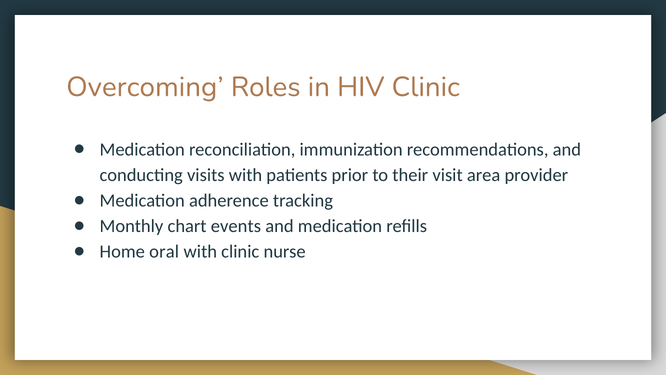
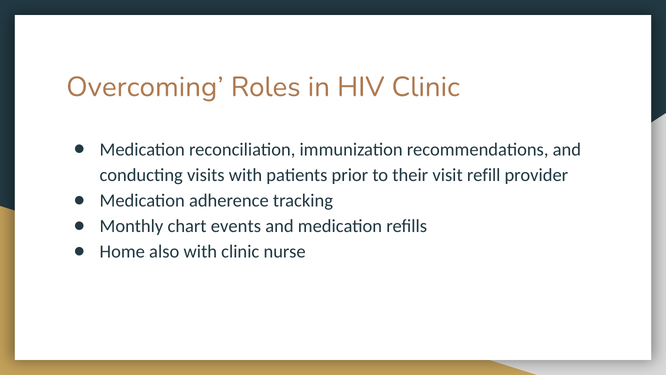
area: area -> refill (484, 175)
oral: oral -> also (164, 252)
